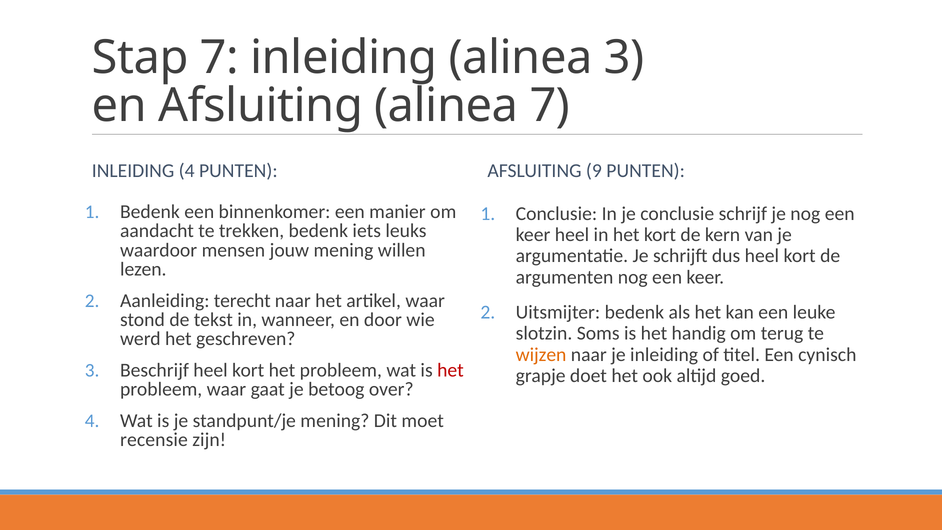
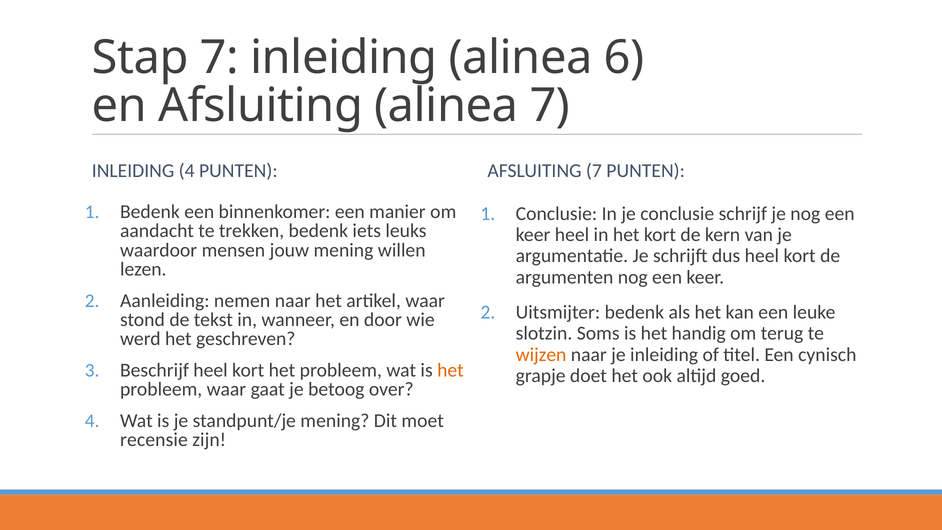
alinea 3: 3 -> 6 (624, 58)
AFSLUITING 9: 9 -> 7 (594, 171)
terecht: terecht -> nemen (242, 300)
het colour: red -> orange (450, 370)
